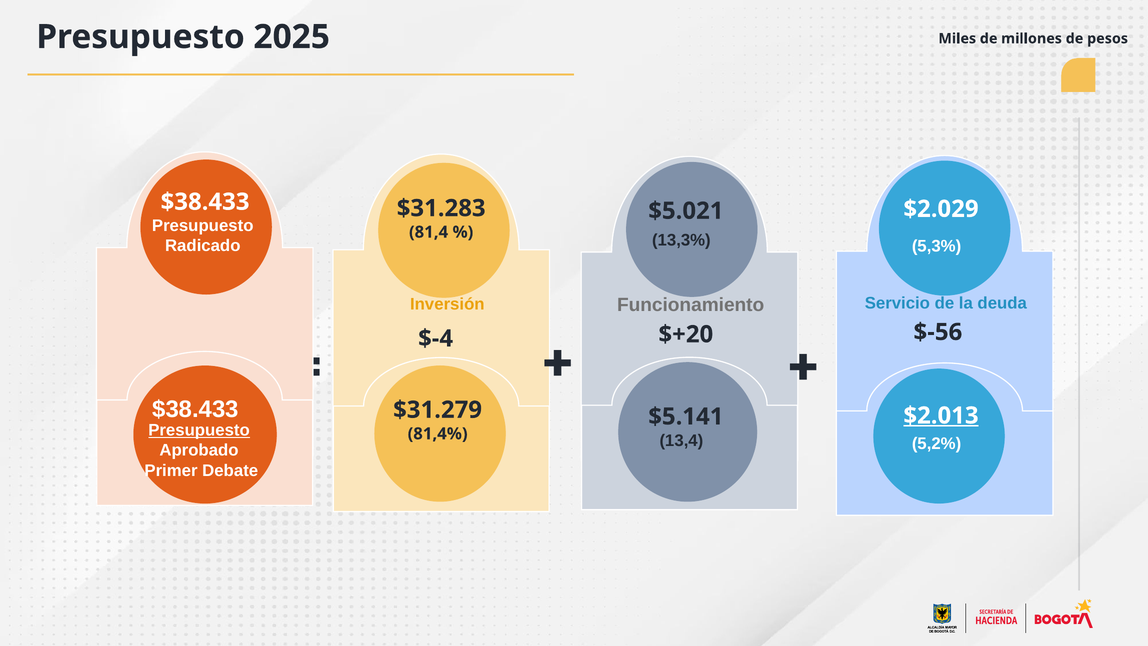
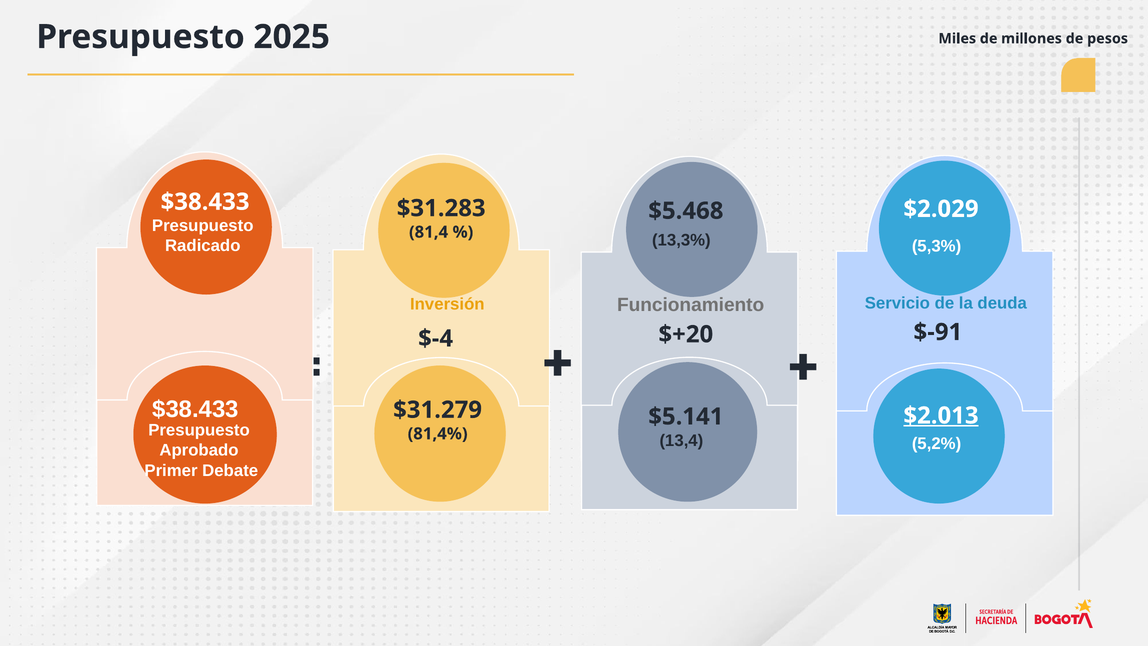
$5.021: $5.021 -> $5.468 (686, 211)
$-56: $-56 -> $-91 (938, 332)
Presupuesto underline: present -> none (199, 430)
